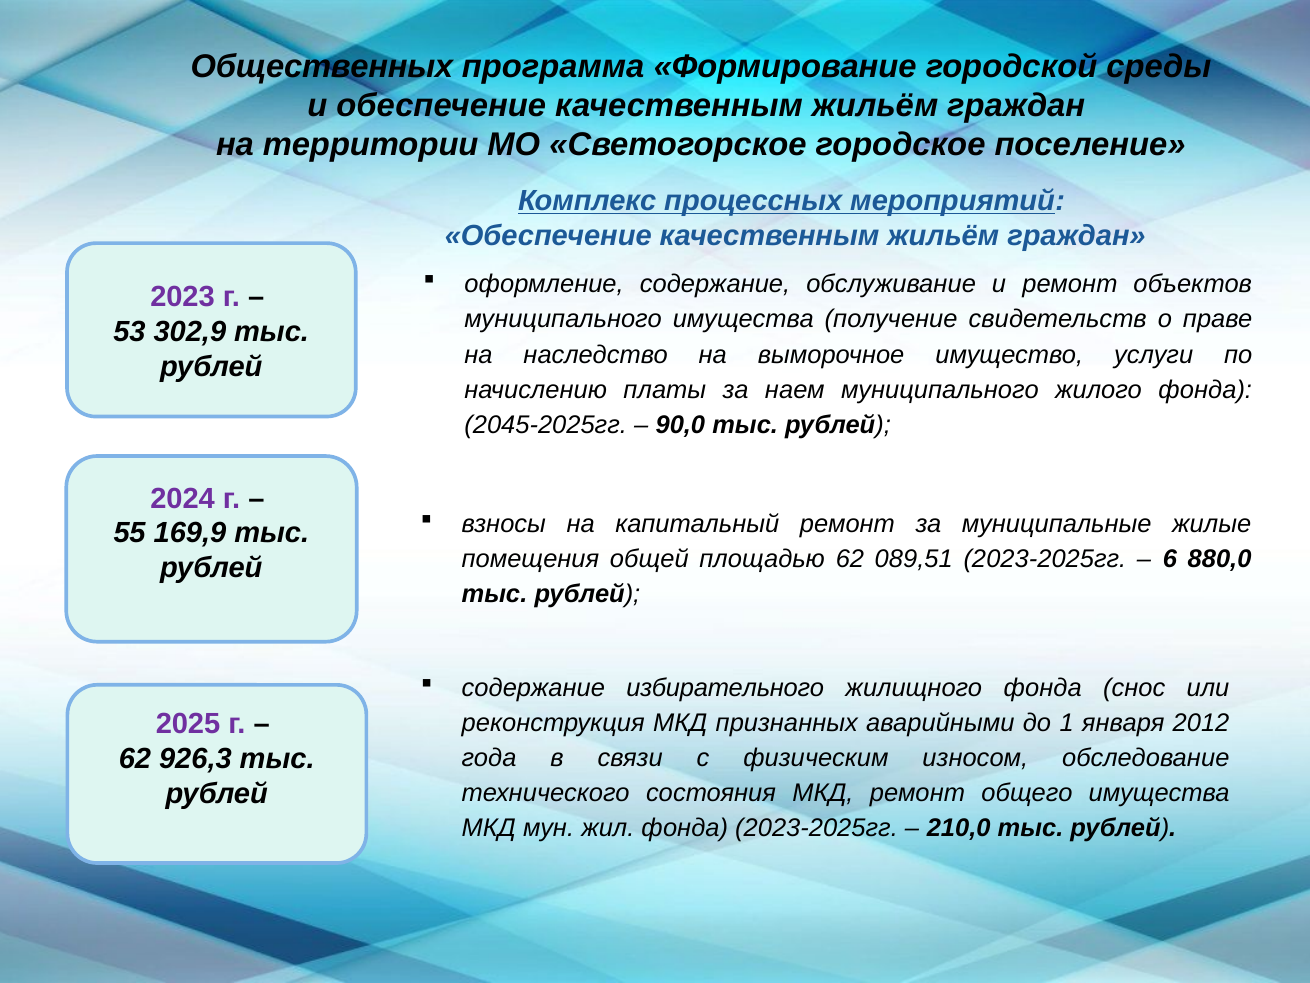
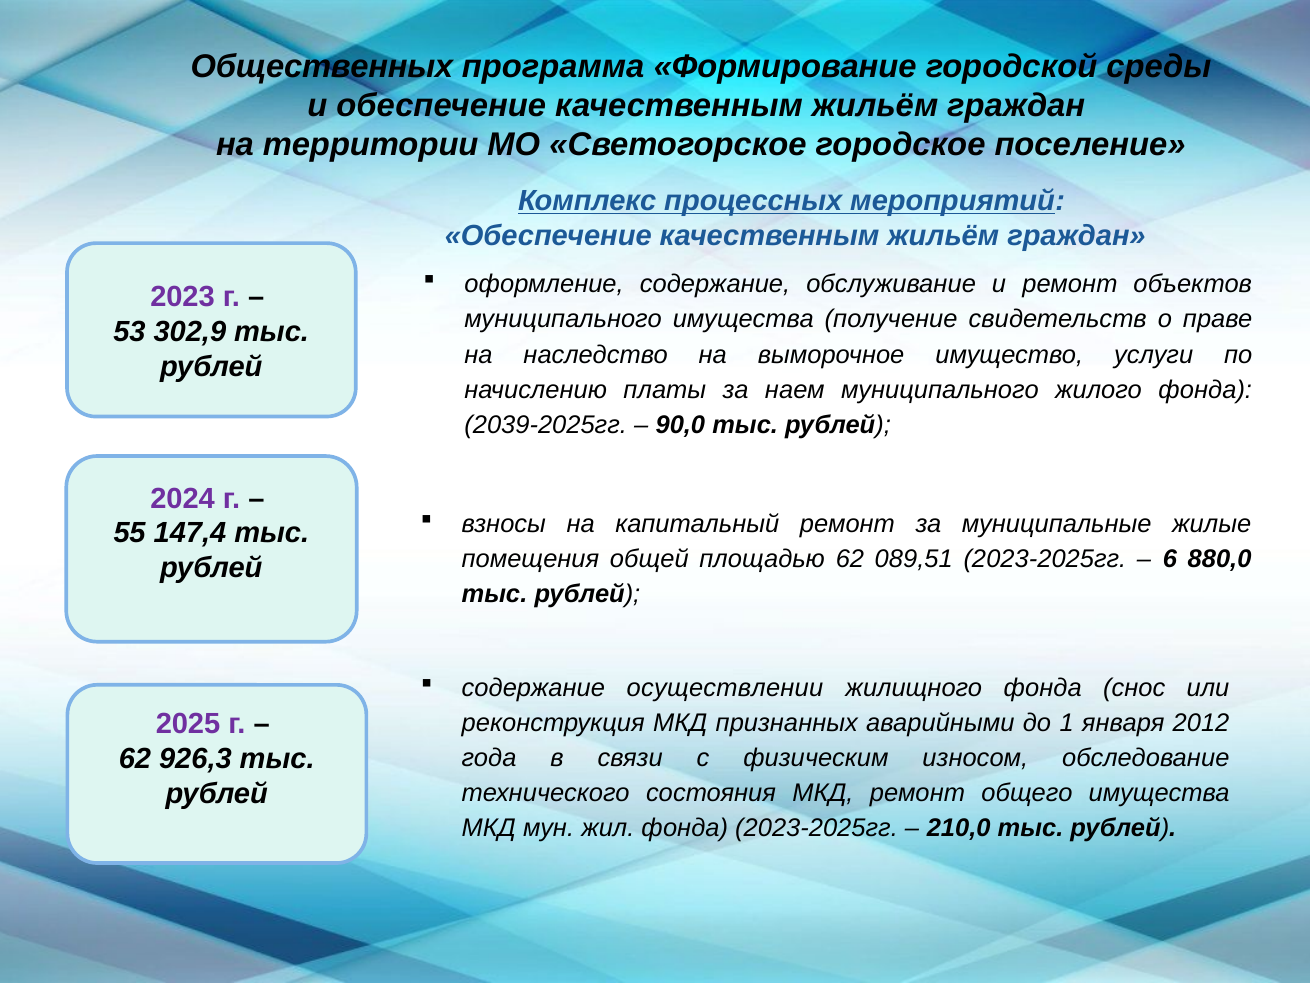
2045-2025гг: 2045-2025гг -> 2039-2025гг (546, 425)
169,9: 169,9 -> 147,4 (190, 533)
избирательного: избирательного -> осуществлении (725, 688)
